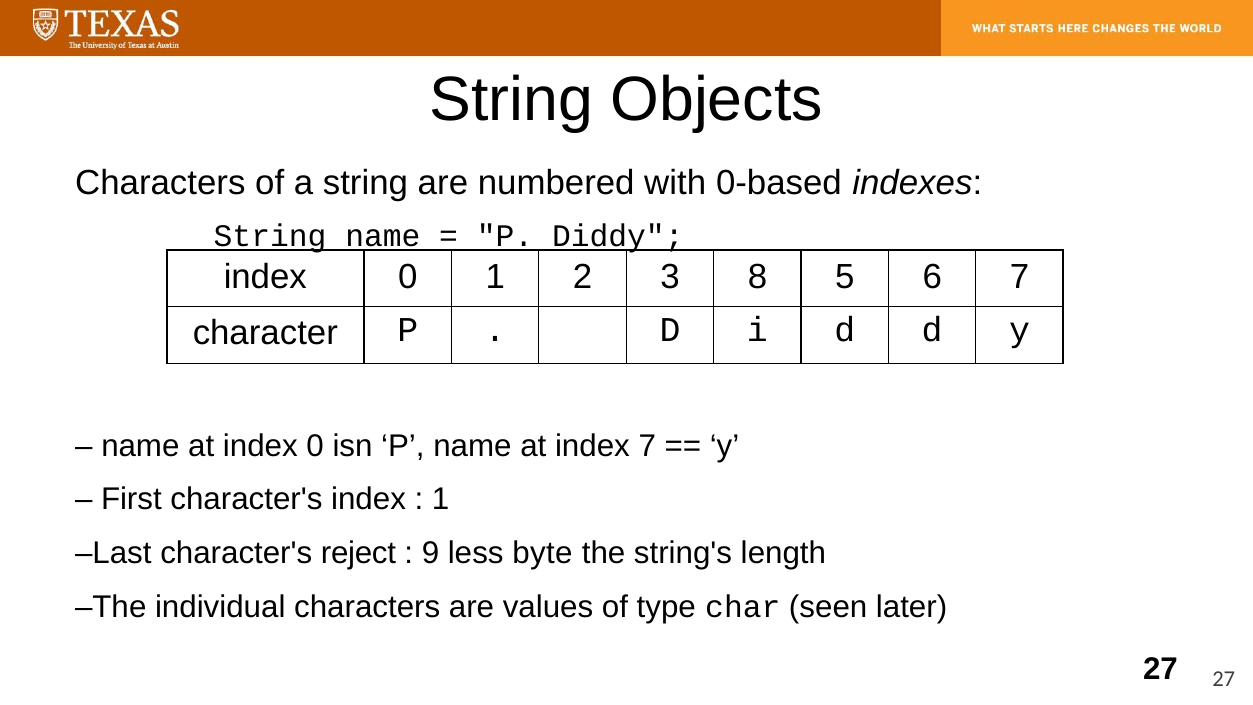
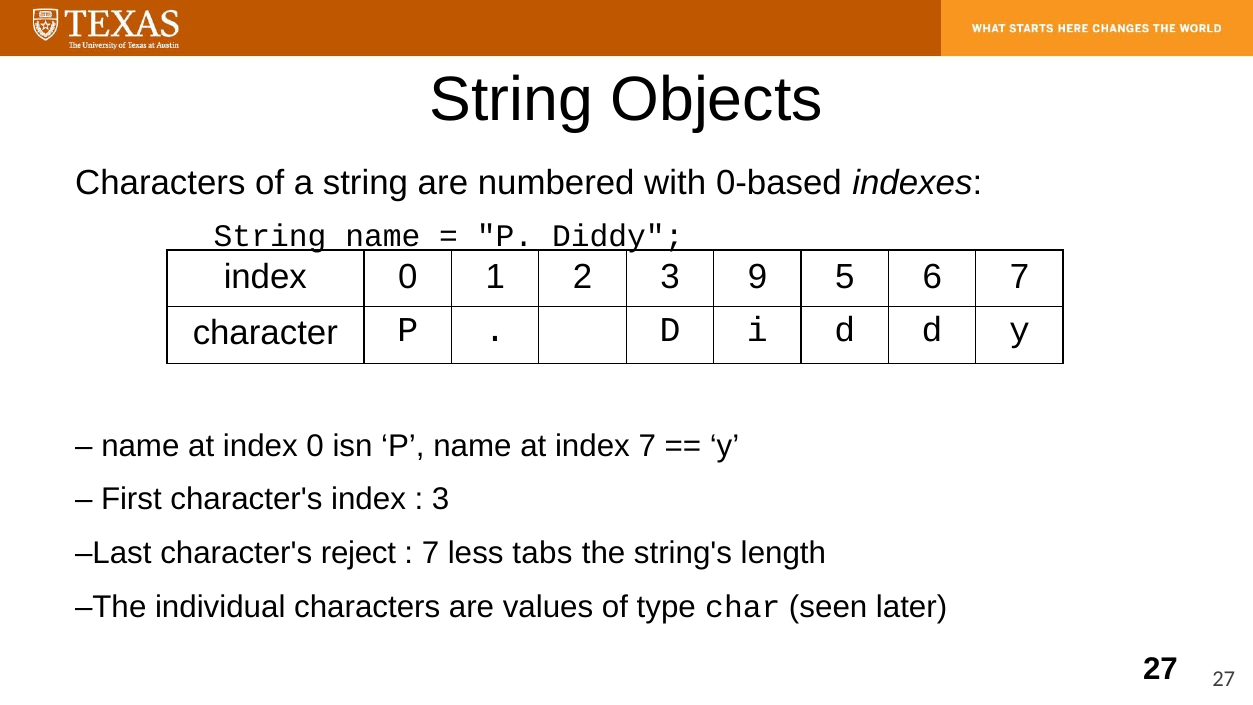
8: 8 -> 9 (757, 277)
1: 1 -> 3 (441, 499)
9: 9 -> 7 (430, 553)
byte: byte -> tabs (542, 553)
